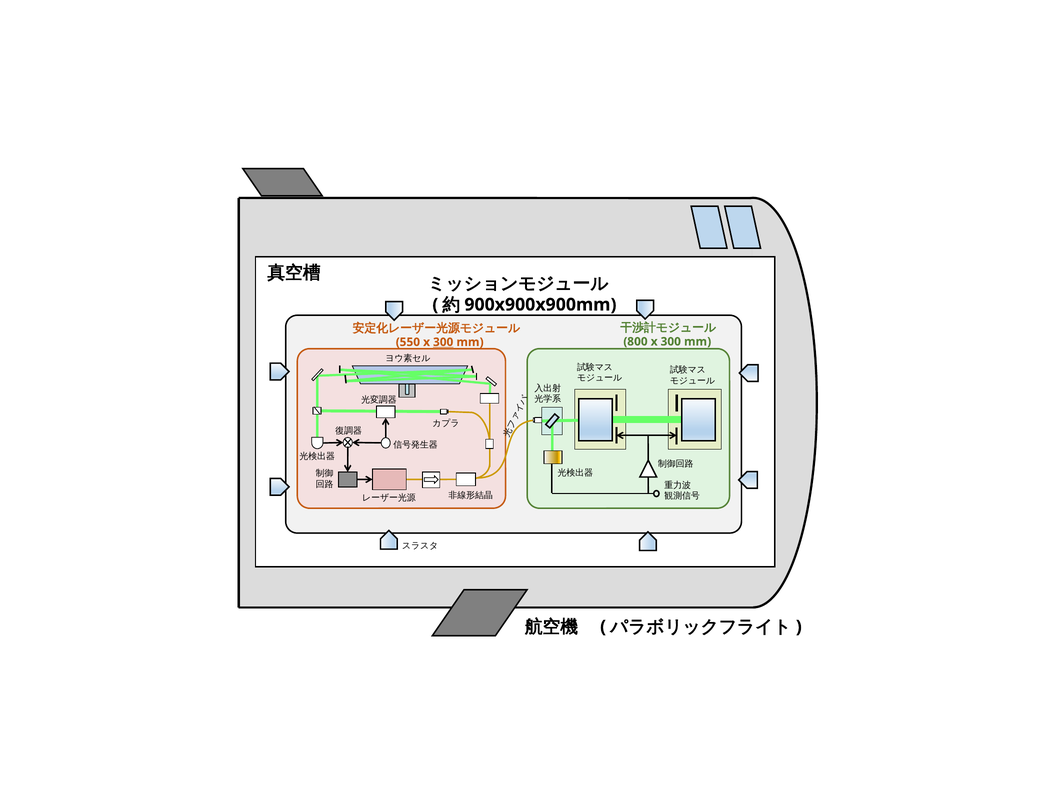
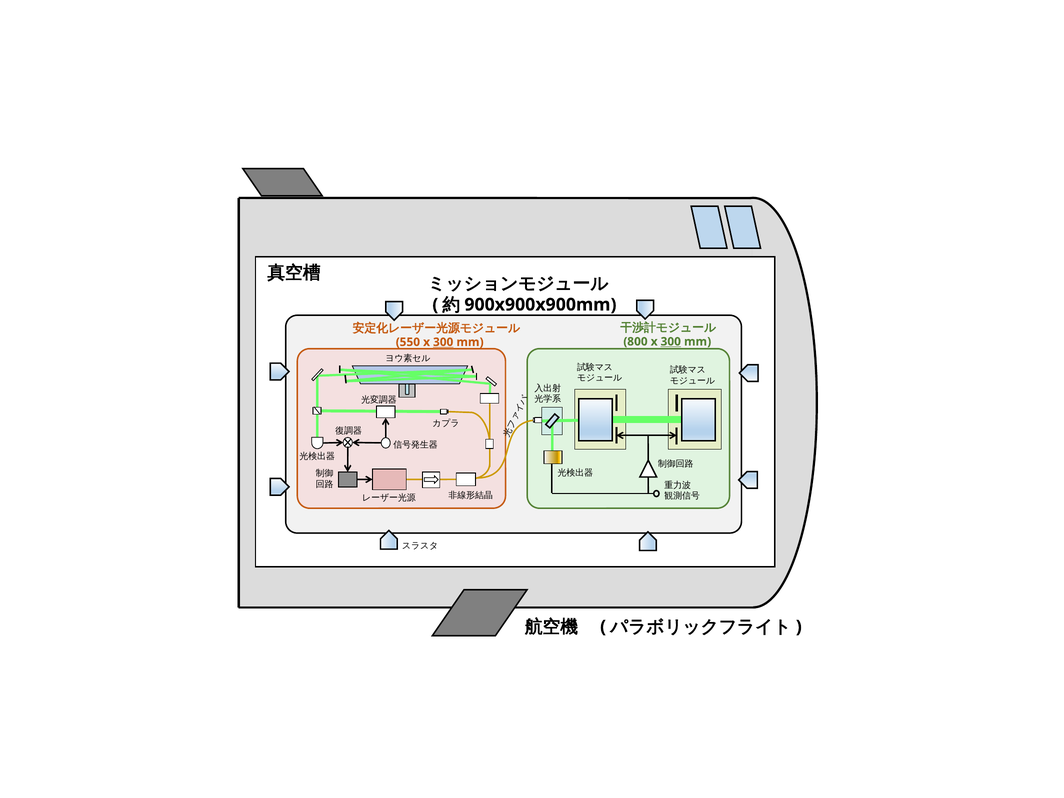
300 underline: none -> present (671, 342)
